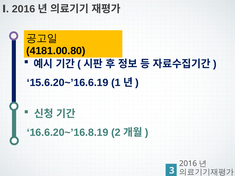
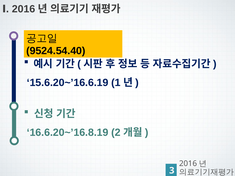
4181.00.80: 4181.00.80 -> 9524.54.40 (56, 51)
